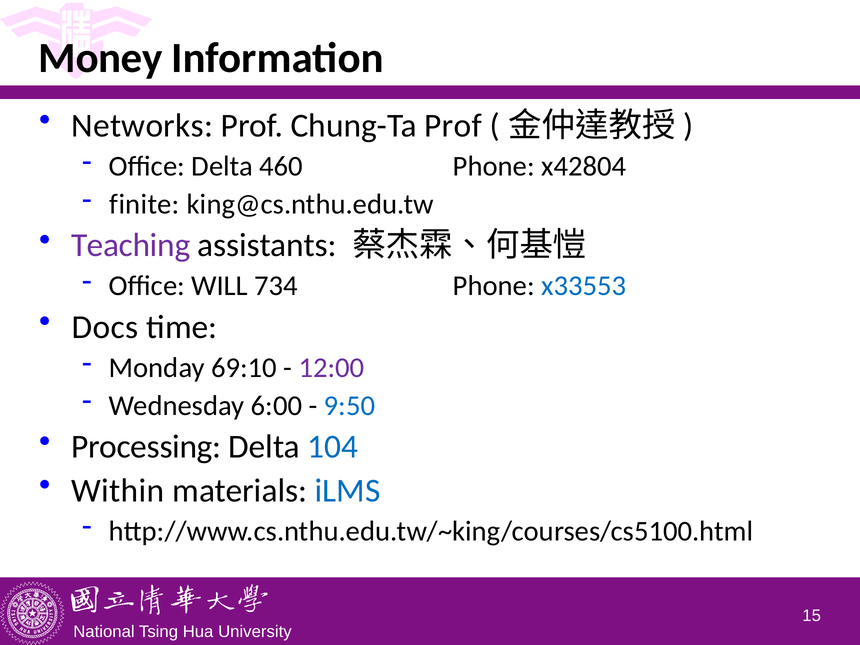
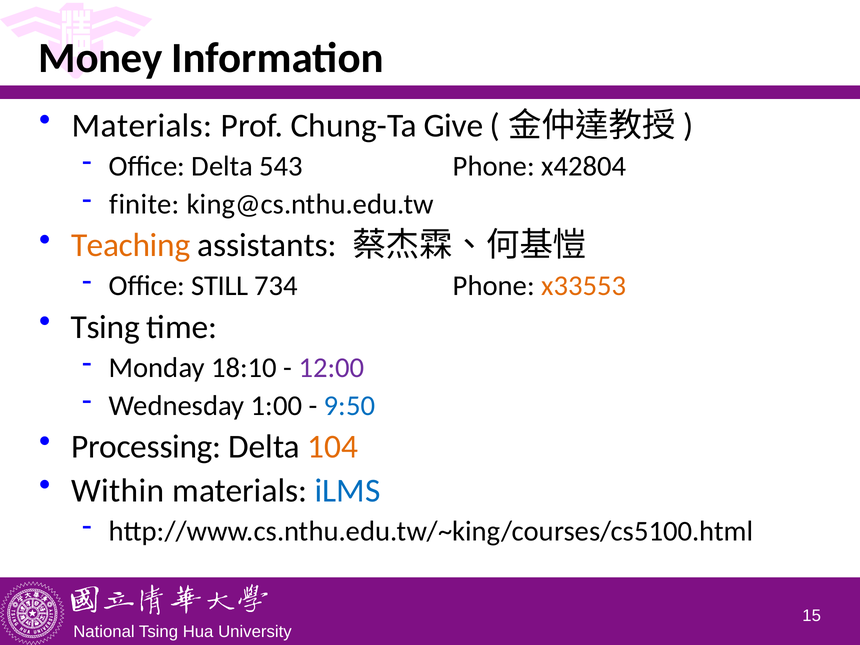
Networks: Networks -> Materials (142, 126)
Chung-Ta Prof: Prof -> Give (453, 126)
460: 460 -> 543 (281, 166)
Teaching colour: purple -> orange (131, 245)
WILL: WILL -> STILL (220, 286)
x33553 colour: blue -> orange (584, 286)
Docs: Docs -> Tsing (105, 327)
69:10: 69:10 -> 18:10 (244, 368)
6:00: 6:00 -> 1:00 (276, 406)
104 colour: blue -> orange (333, 447)
